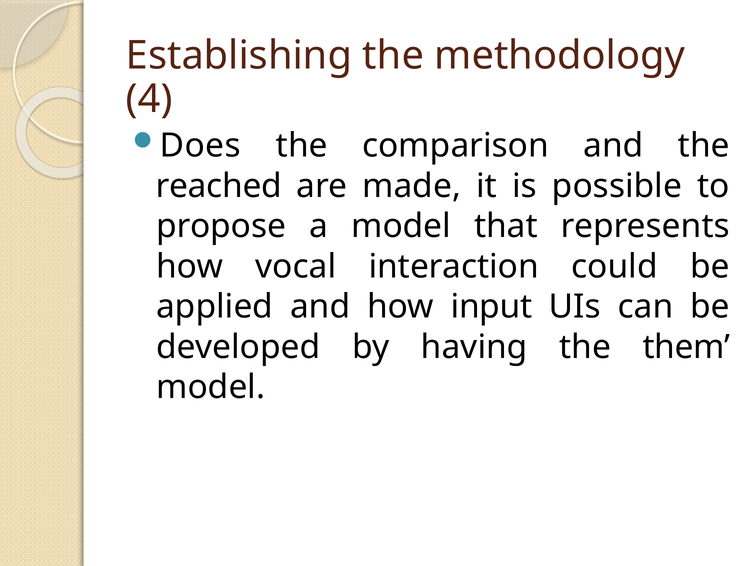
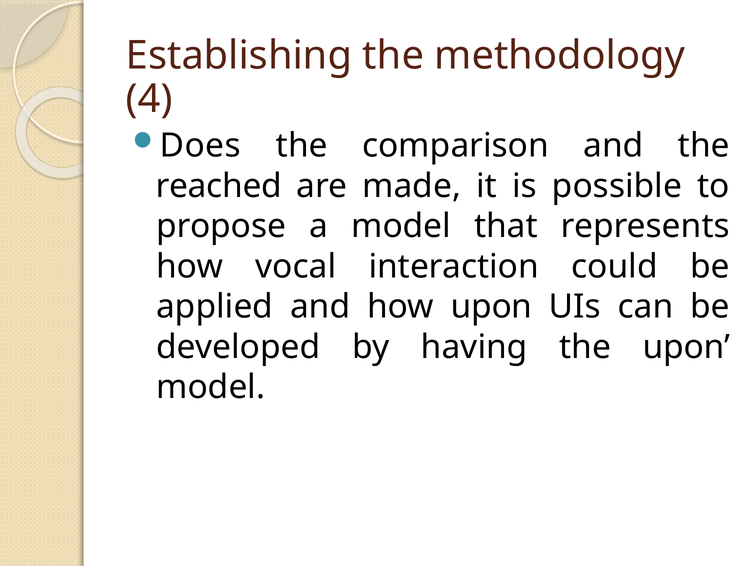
how input: input -> upon (492, 307)
the them: them -> upon (686, 347)
